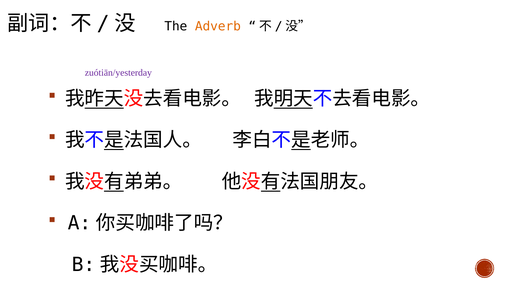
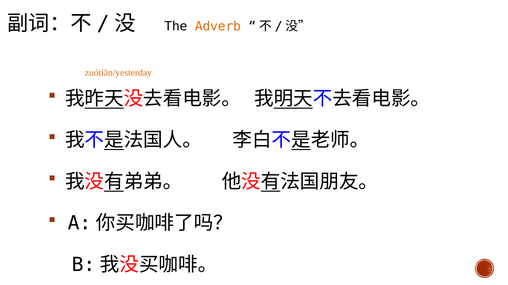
zuótiān/yesterday colour: purple -> orange (118, 73)
